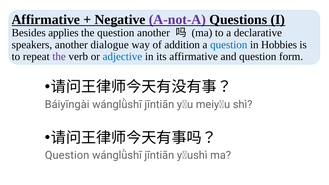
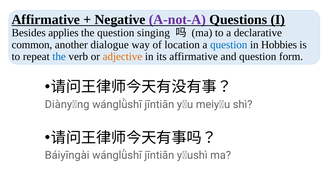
question another: another -> singing (153, 33)
speakers: speakers -> common (32, 45)
addition: addition -> location (182, 45)
the colour: purple -> blue (59, 57)
adjective colour: blue -> orange (122, 57)
Báiyīngài: Báiyīngài -> Diànyǐng (67, 104)
Question: Question -> Báiyīngài (67, 155)
